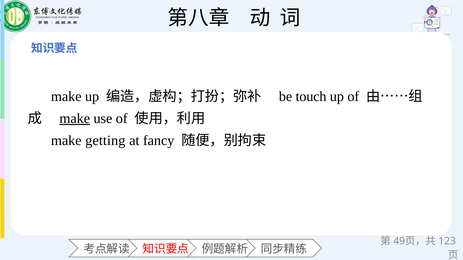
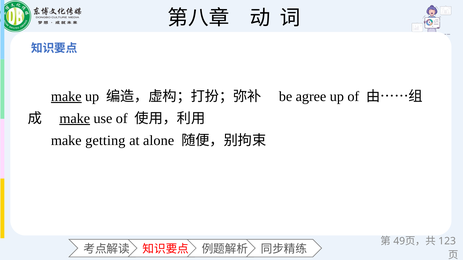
make underline: none -> present (66, 97)
touch: touch -> agree (311, 97)
fancy: fancy -> alone (159, 141)
